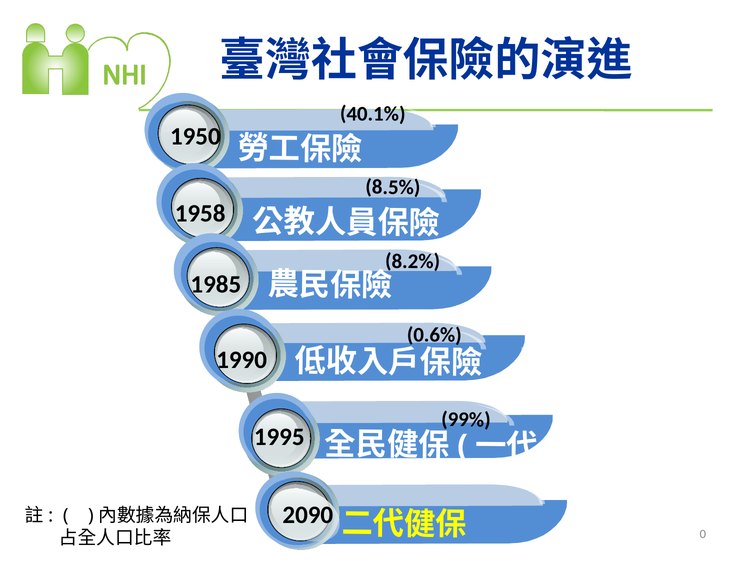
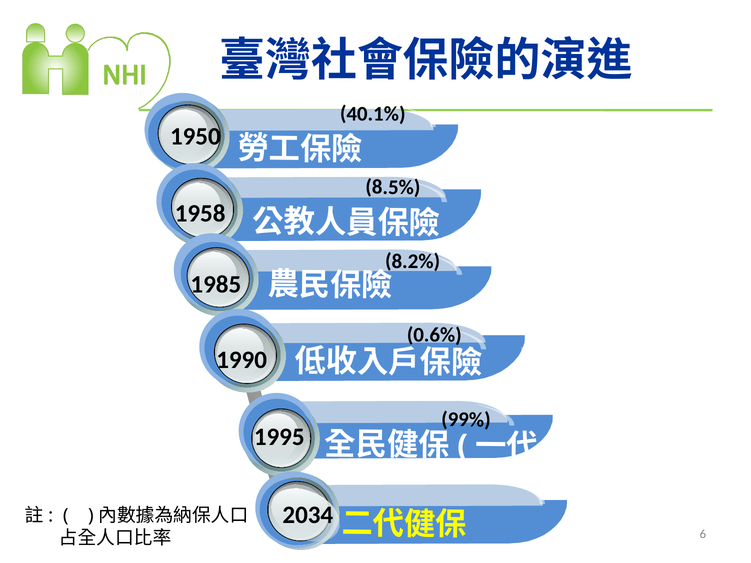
2090: 2090 -> 2034 (308, 515)
0: 0 -> 6 (703, 534)
